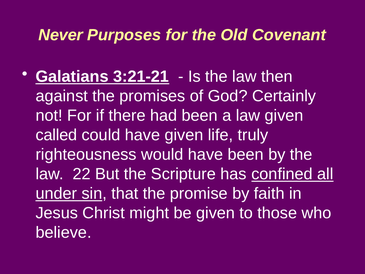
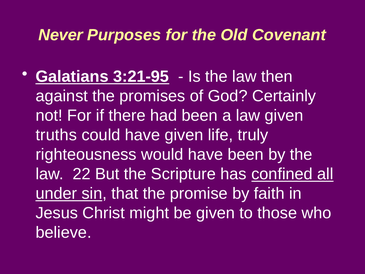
3:21-21: 3:21-21 -> 3:21-95 (141, 77)
called: called -> truths (56, 135)
